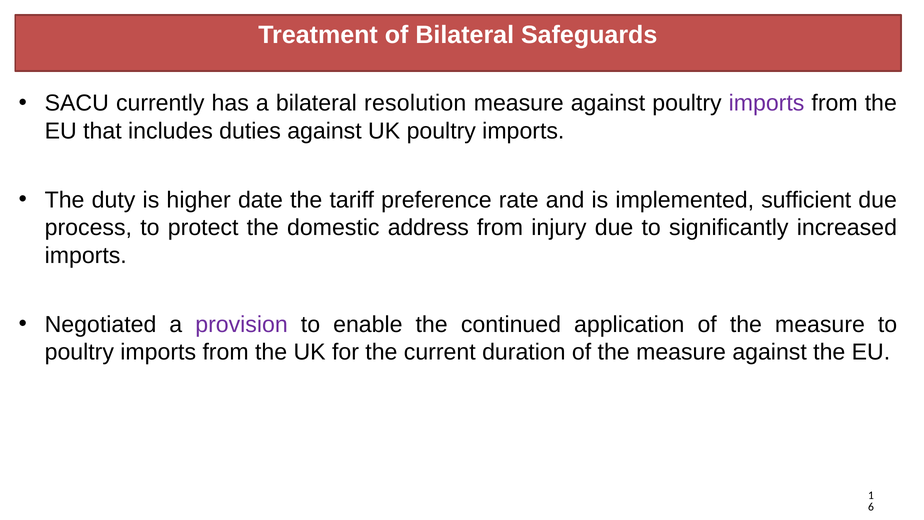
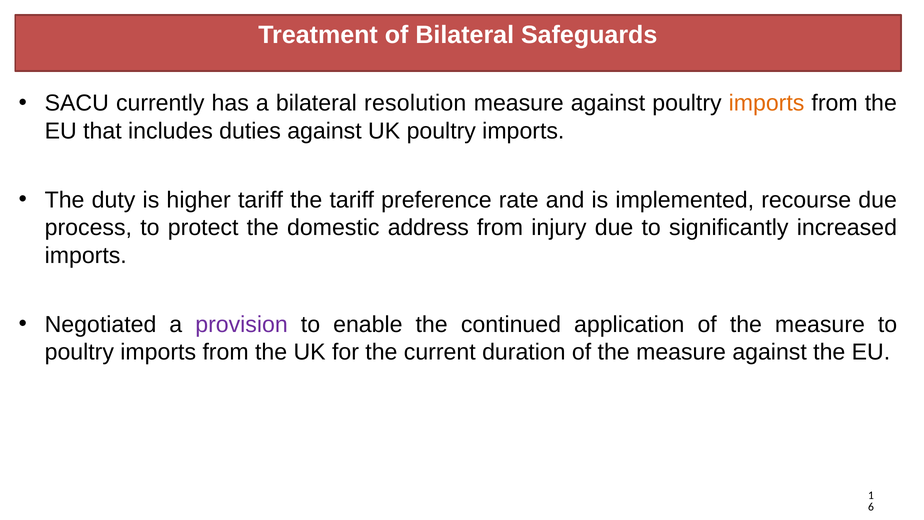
imports colour: purple -> orange (767, 103)
higher date: date -> tariff (260, 200)
sufficient: sufficient -> recourse (806, 200)
